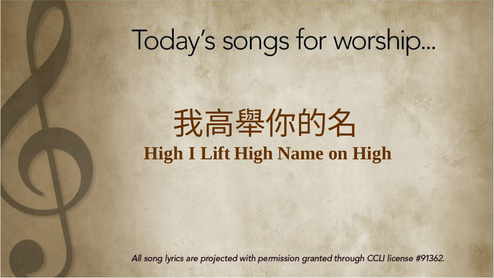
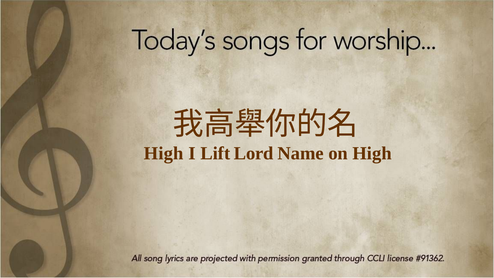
Lift High: High -> Lord (254, 153)
